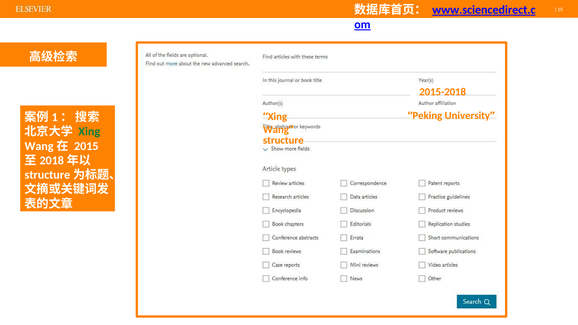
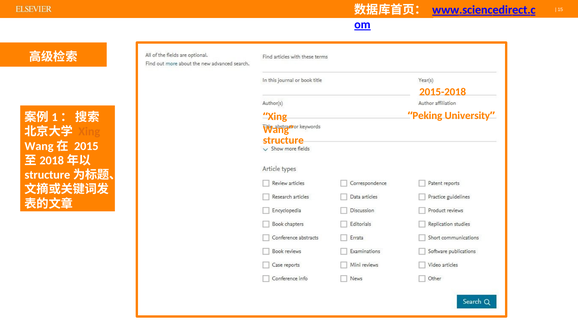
Xing colour: green -> orange (89, 132)
